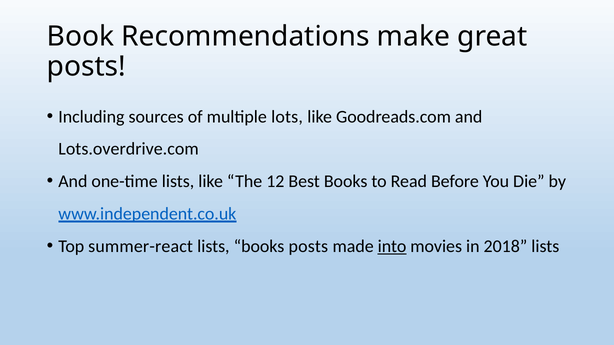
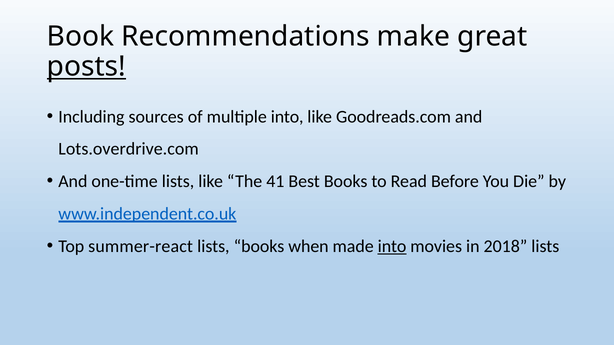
posts underline: none -> present (86, 67)
multiple lots: lots -> into (287, 117)
12: 12 -> 41 (275, 181)
books posts: posts -> when (308, 247)
